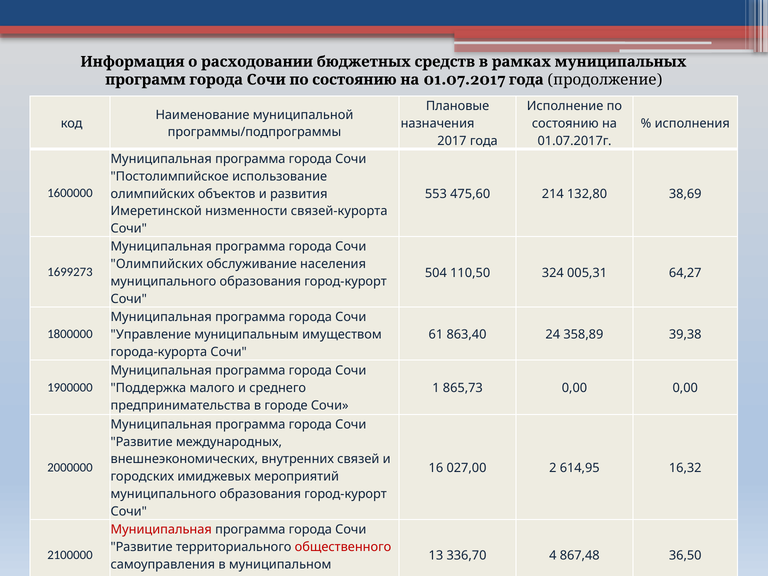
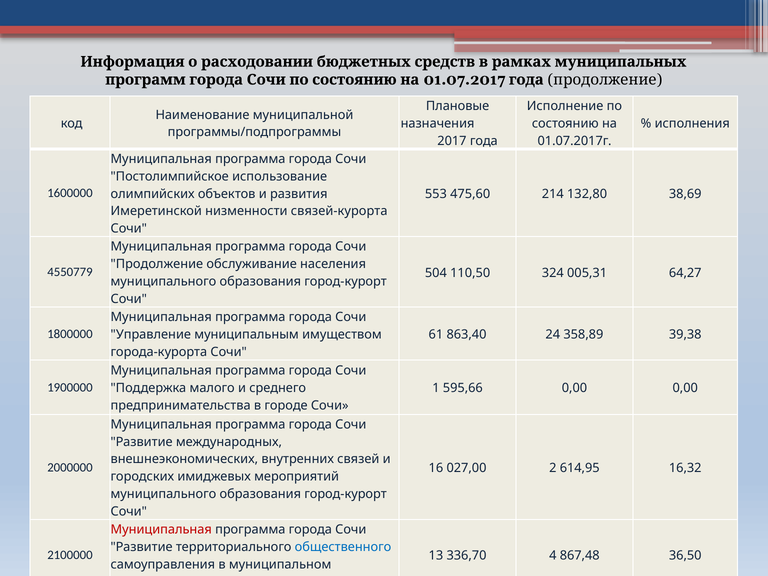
Олимпийских: Олимпийских -> Продолжение (157, 264)
1699273: 1699273 -> 4550779 (70, 272)
865,73: 865,73 -> 595,66 (463, 388)
общественного colour: red -> blue (343, 547)
